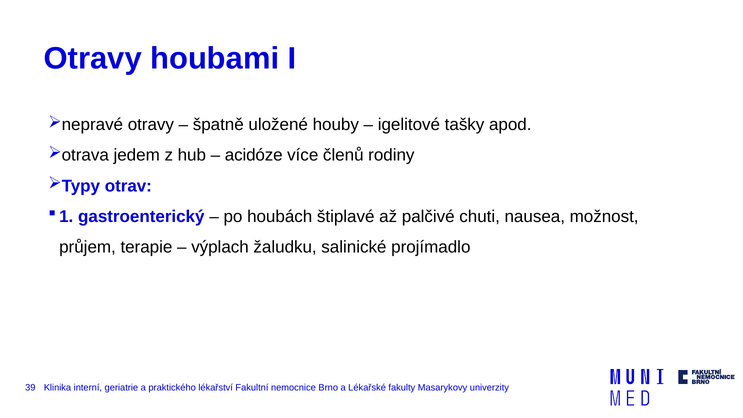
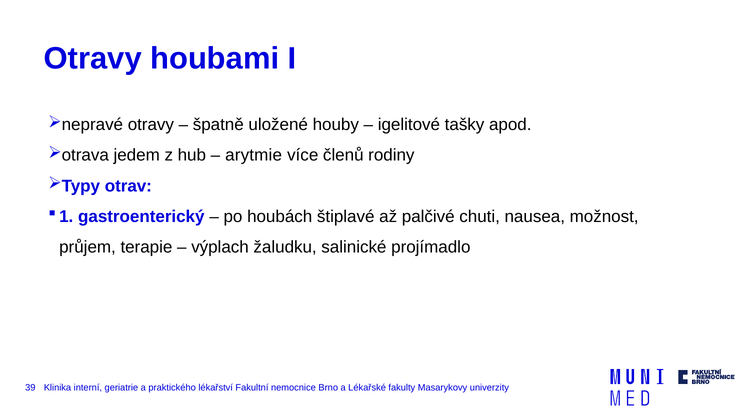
acidóze: acidóze -> arytmie (254, 155)
